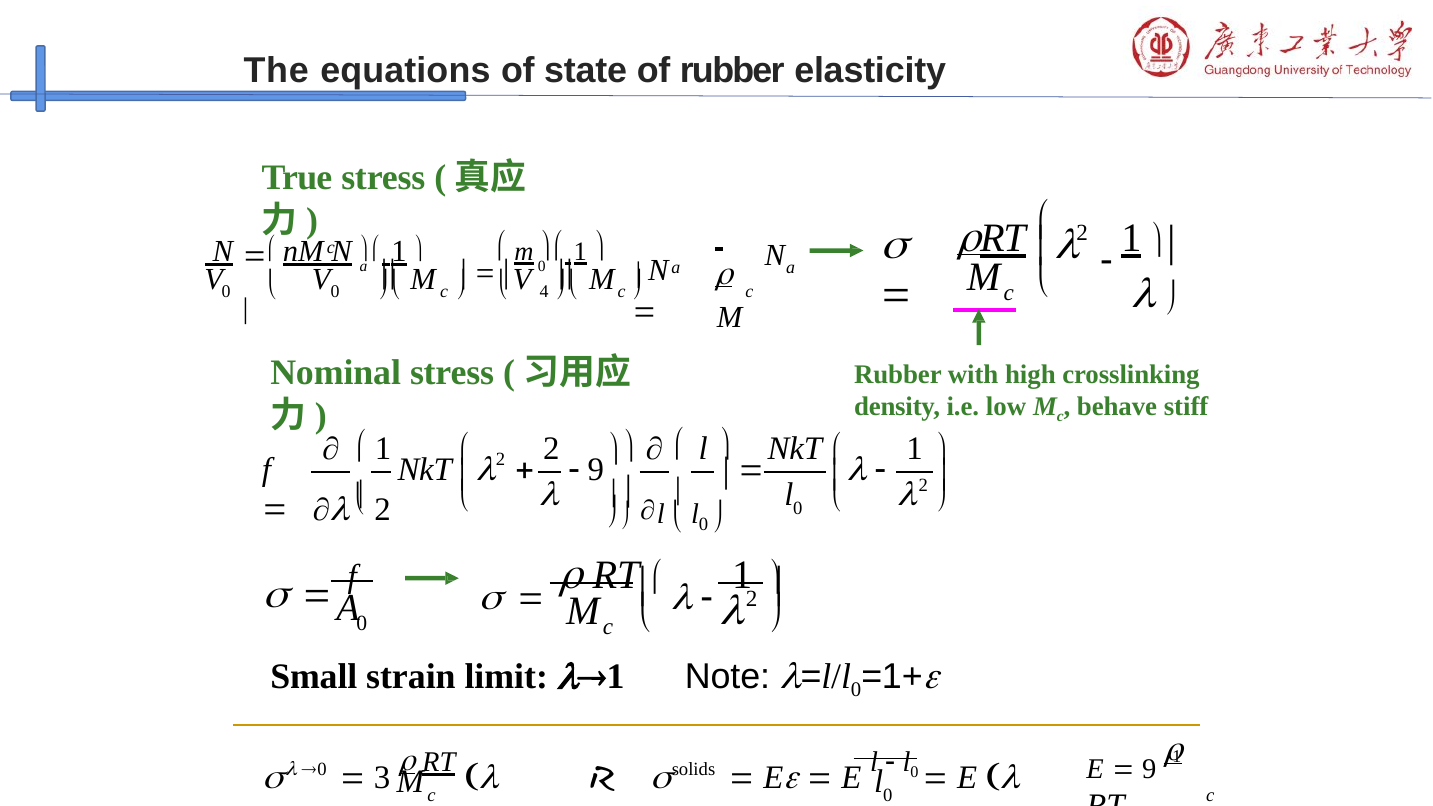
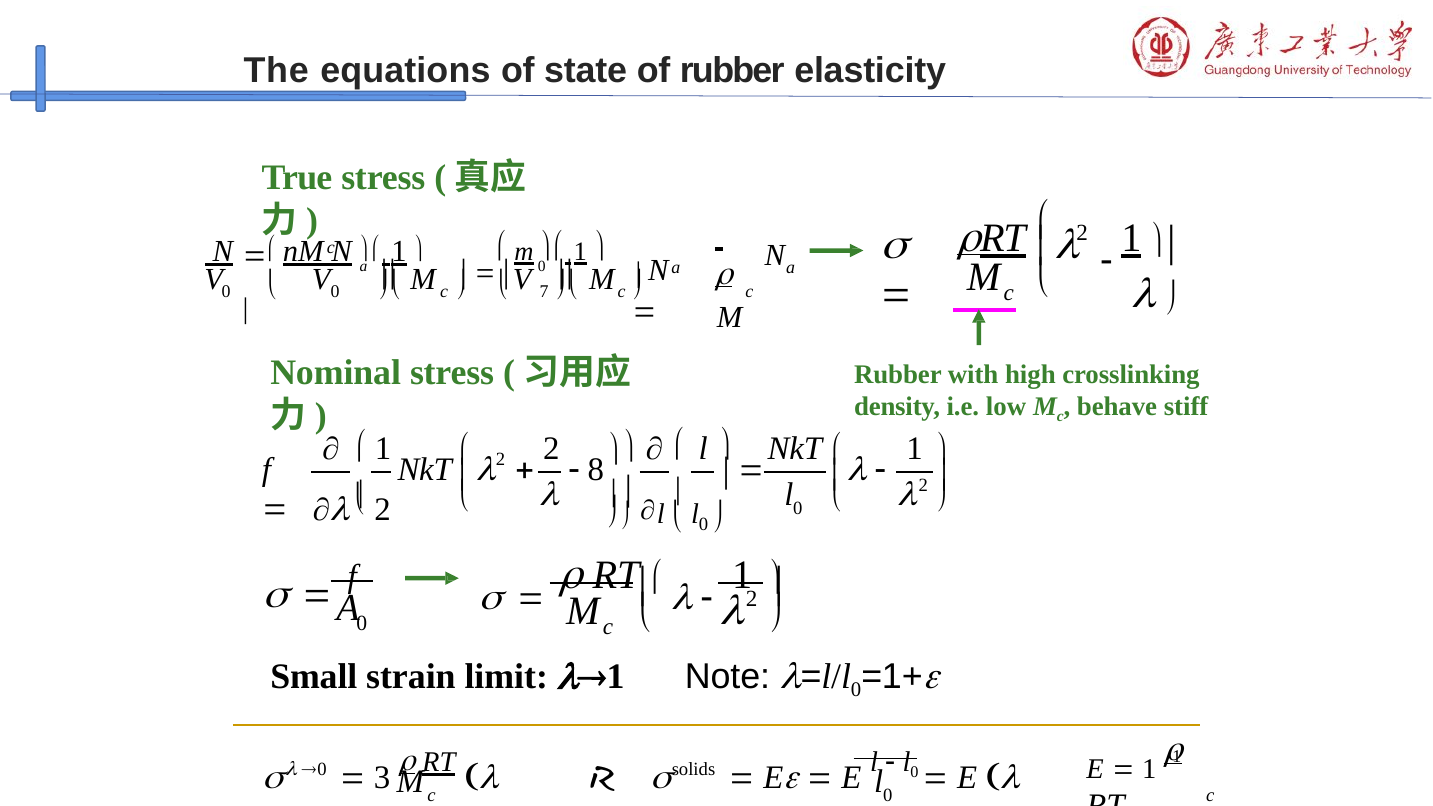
4: 4 -> 7 (544, 292)
9: 9 -> 8 (596, 469)
9: 9 -> 1 (1149, 769)
